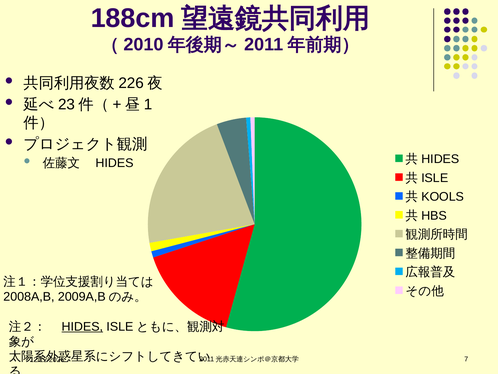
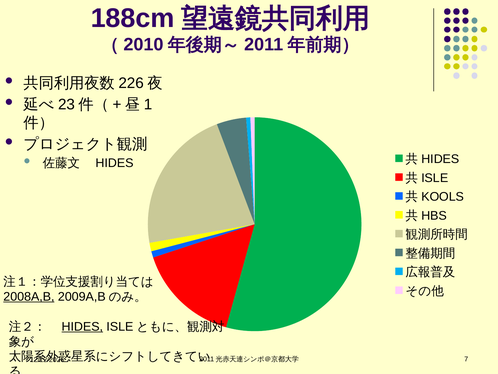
2008A,B underline: none -> present (29, 296)
